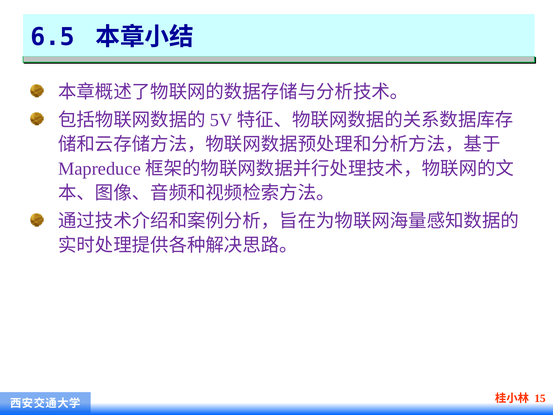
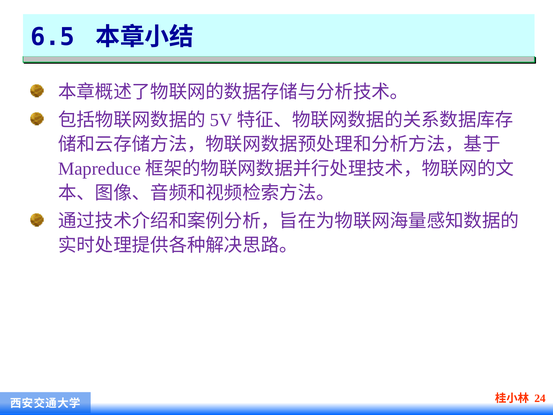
15: 15 -> 24 (540, 398)
